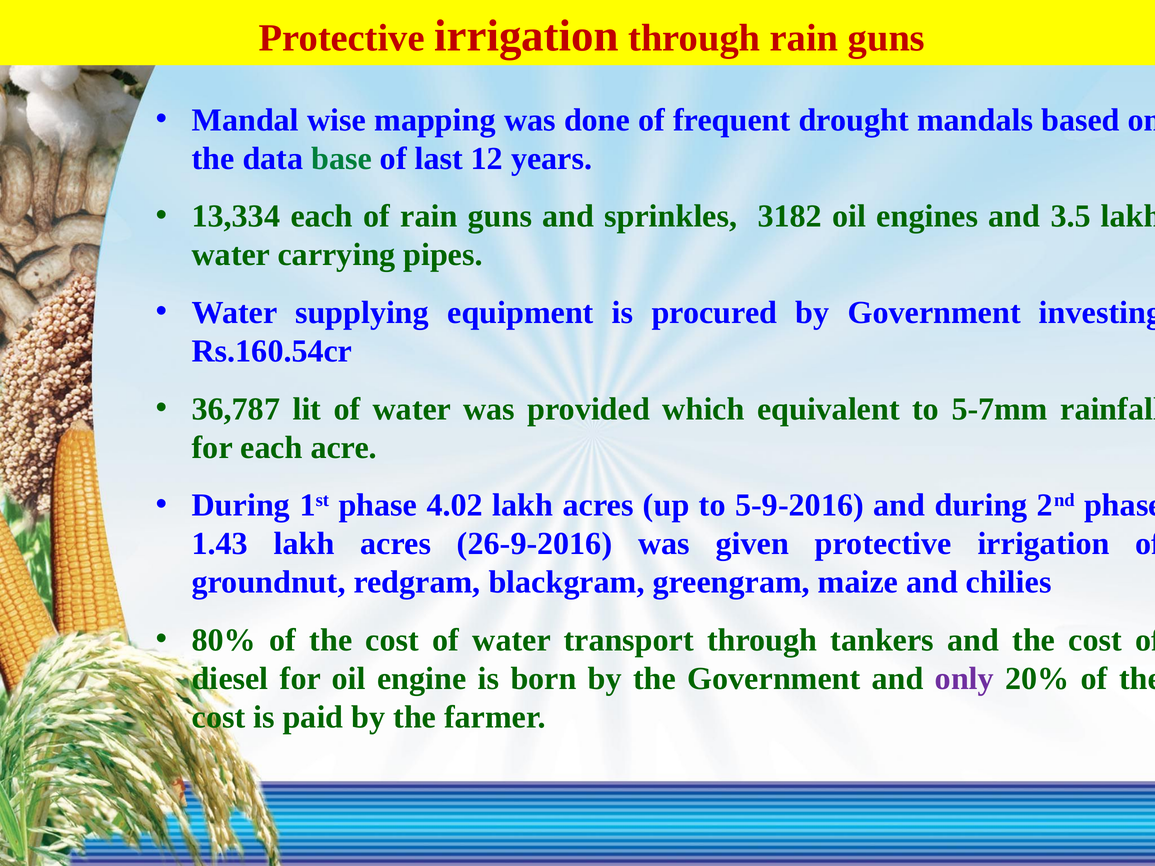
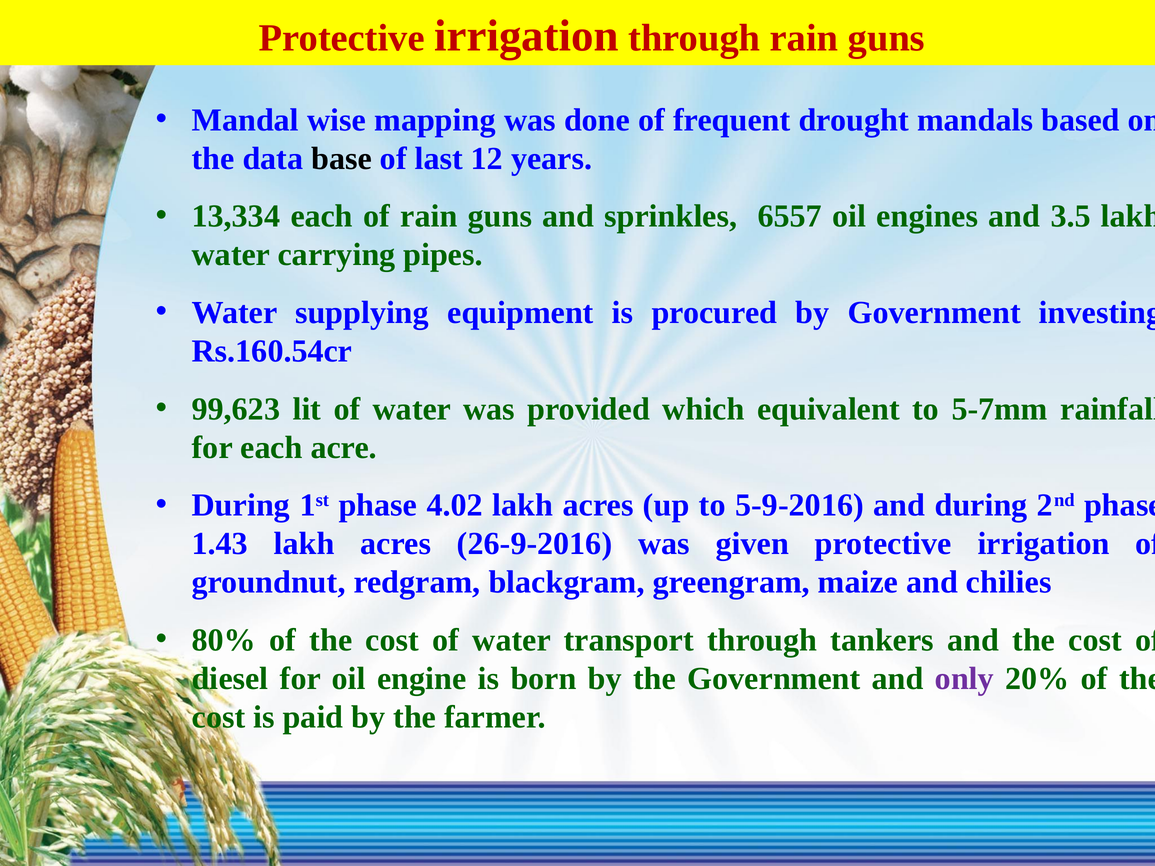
base colour: green -> black (341, 159)
3182: 3182 -> 6557 (790, 216)
36,787: 36,787 -> 99,623 (236, 409)
